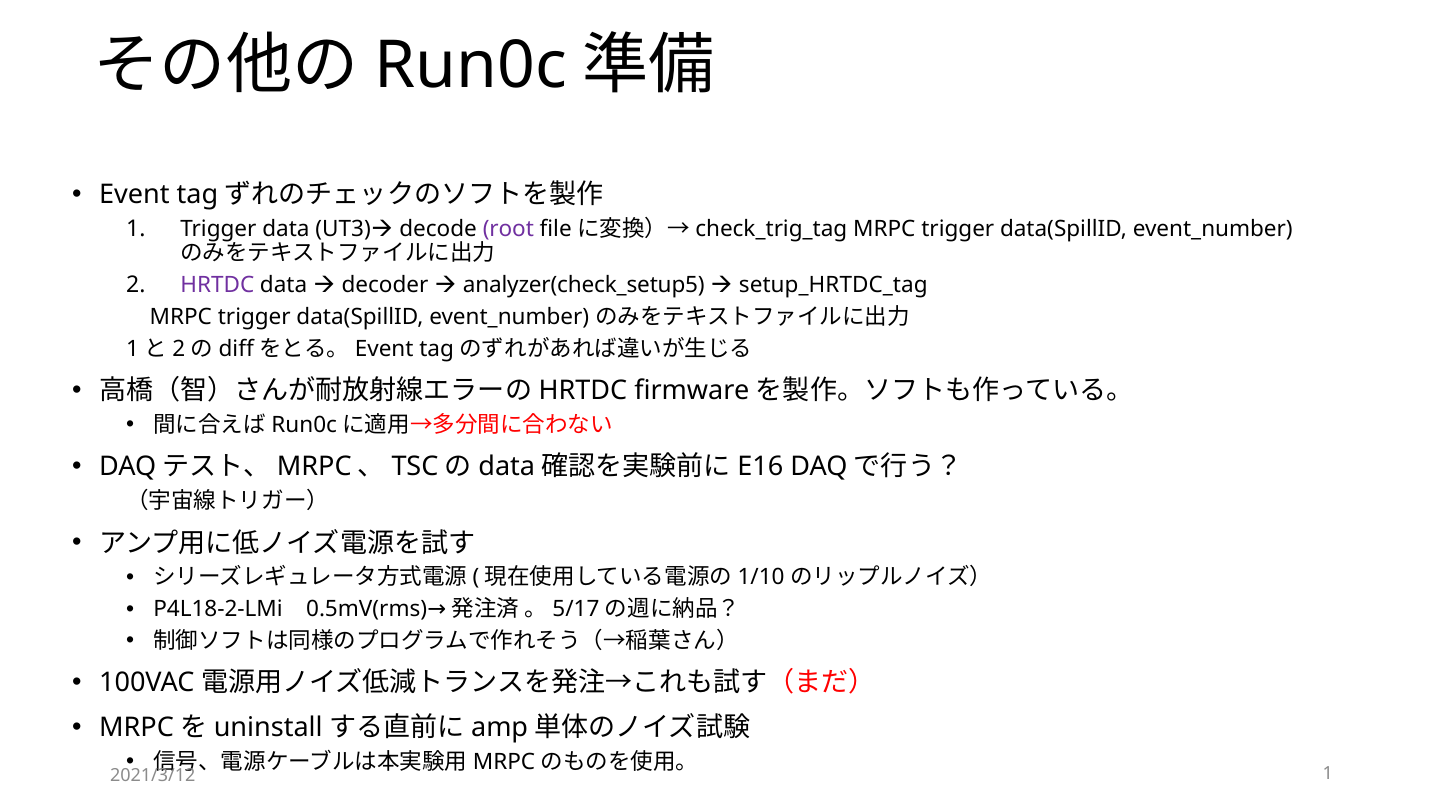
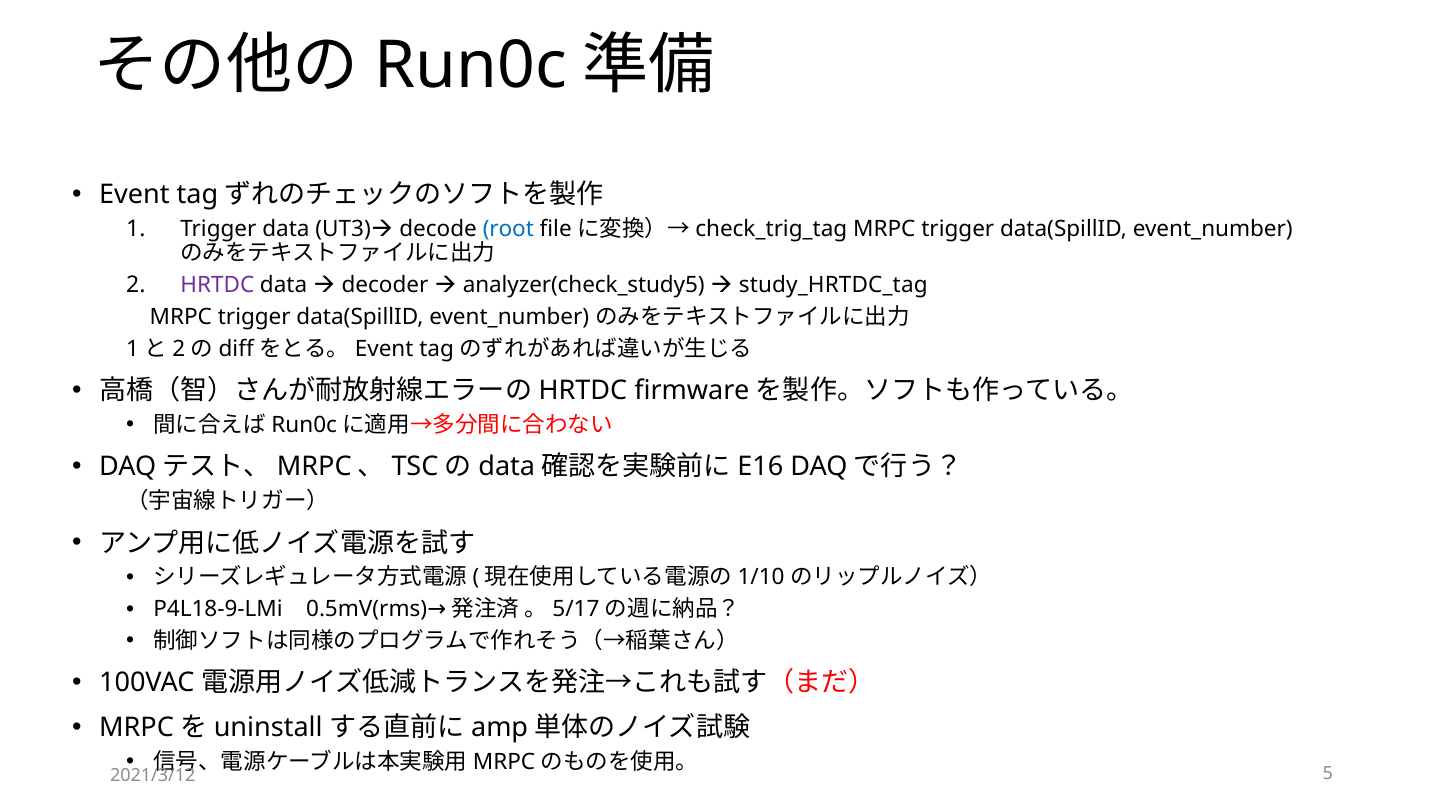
root colour: purple -> blue (508, 229)
analyzer(check_setup5: analyzer(check_setup5 -> analyzer(check_study5 (584, 285)
setup_HRTDC_tag: setup_HRTDC_tag -> study_HRTDC_tag (833, 285)
P4L18-2-LMi: P4L18-2-LMi -> P4L18-9-LMi (218, 609)
2021/3/12 1: 1 -> 5 (1328, 774)
